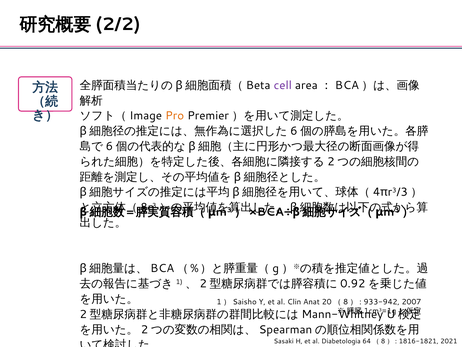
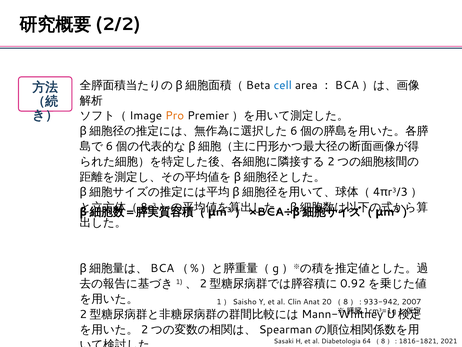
cell colour: purple -> blue (283, 85)
